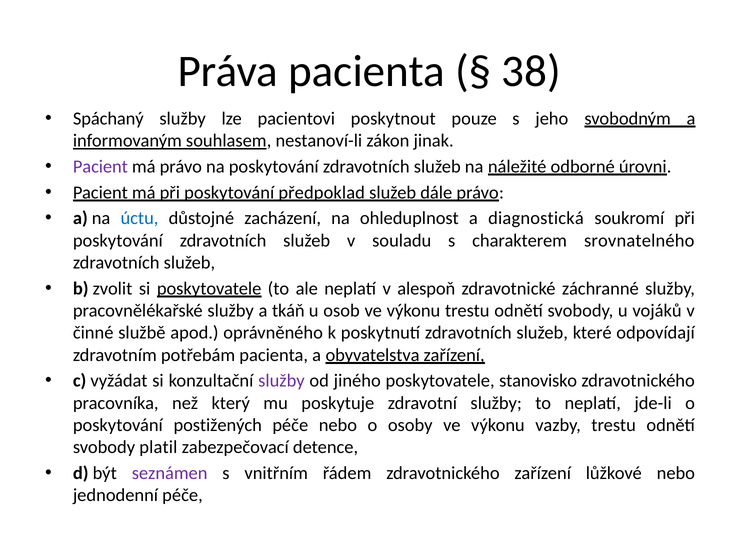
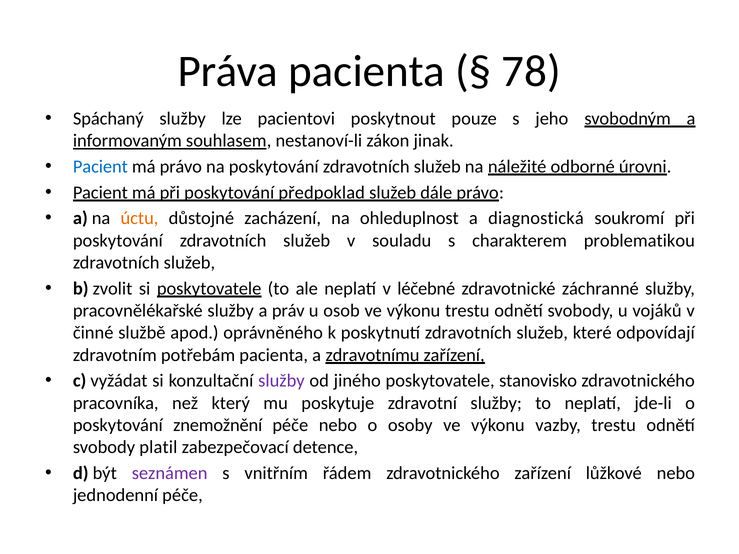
38: 38 -> 78 (531, 72)
Pacient colour: purple -> blue (100, 167)
úctu colour: blue -> orange (139, 218)
srovnatelného: srovnatelného -> problematikou (639, 241)
alespoň: alespoň -> léčebné (426, 289)
tkáň: tkáň -> práv (288, 311)
obyvatelstva: obyvatelstva -> zdravotnímu (373, 355)
postižených: postižených -> znemožnění (218, 425)
